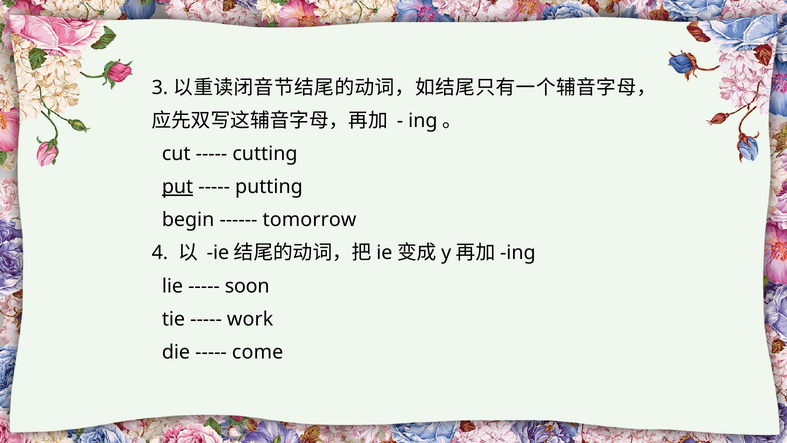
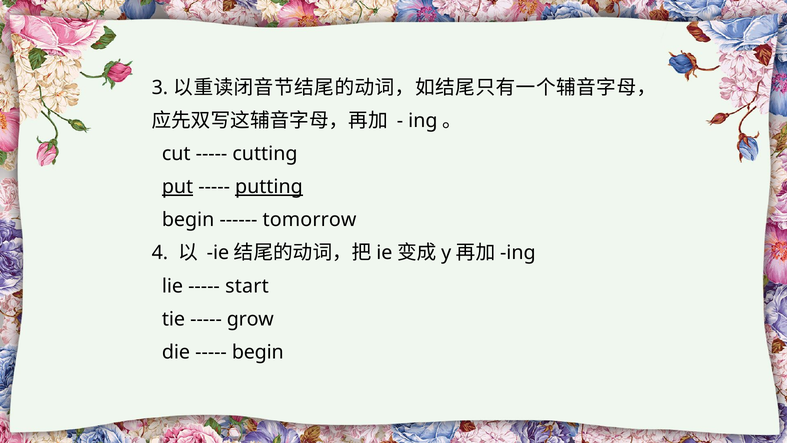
putting underline: none -> present (269, 187)
soon: soon -> start (247, 286)
work: work -> grow (250, 319)
come: come -> begin (258, 352)
